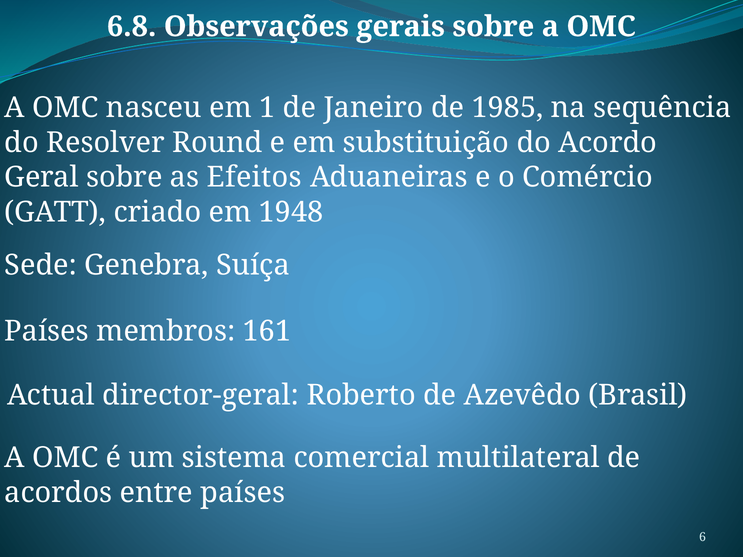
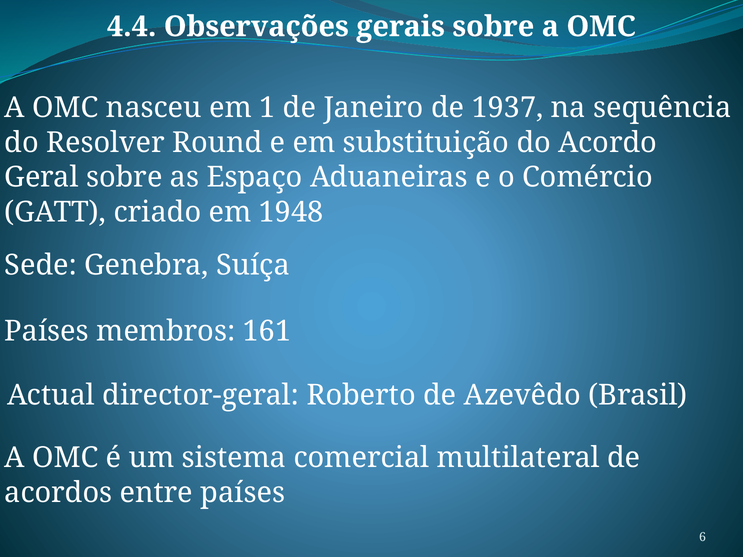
6.8: 6.8 -> 4.4 (132, 27)
1985: 1985 -> 1937 (508, 108)
Efeitos: Efeitos -> Espaço (255, 177)
